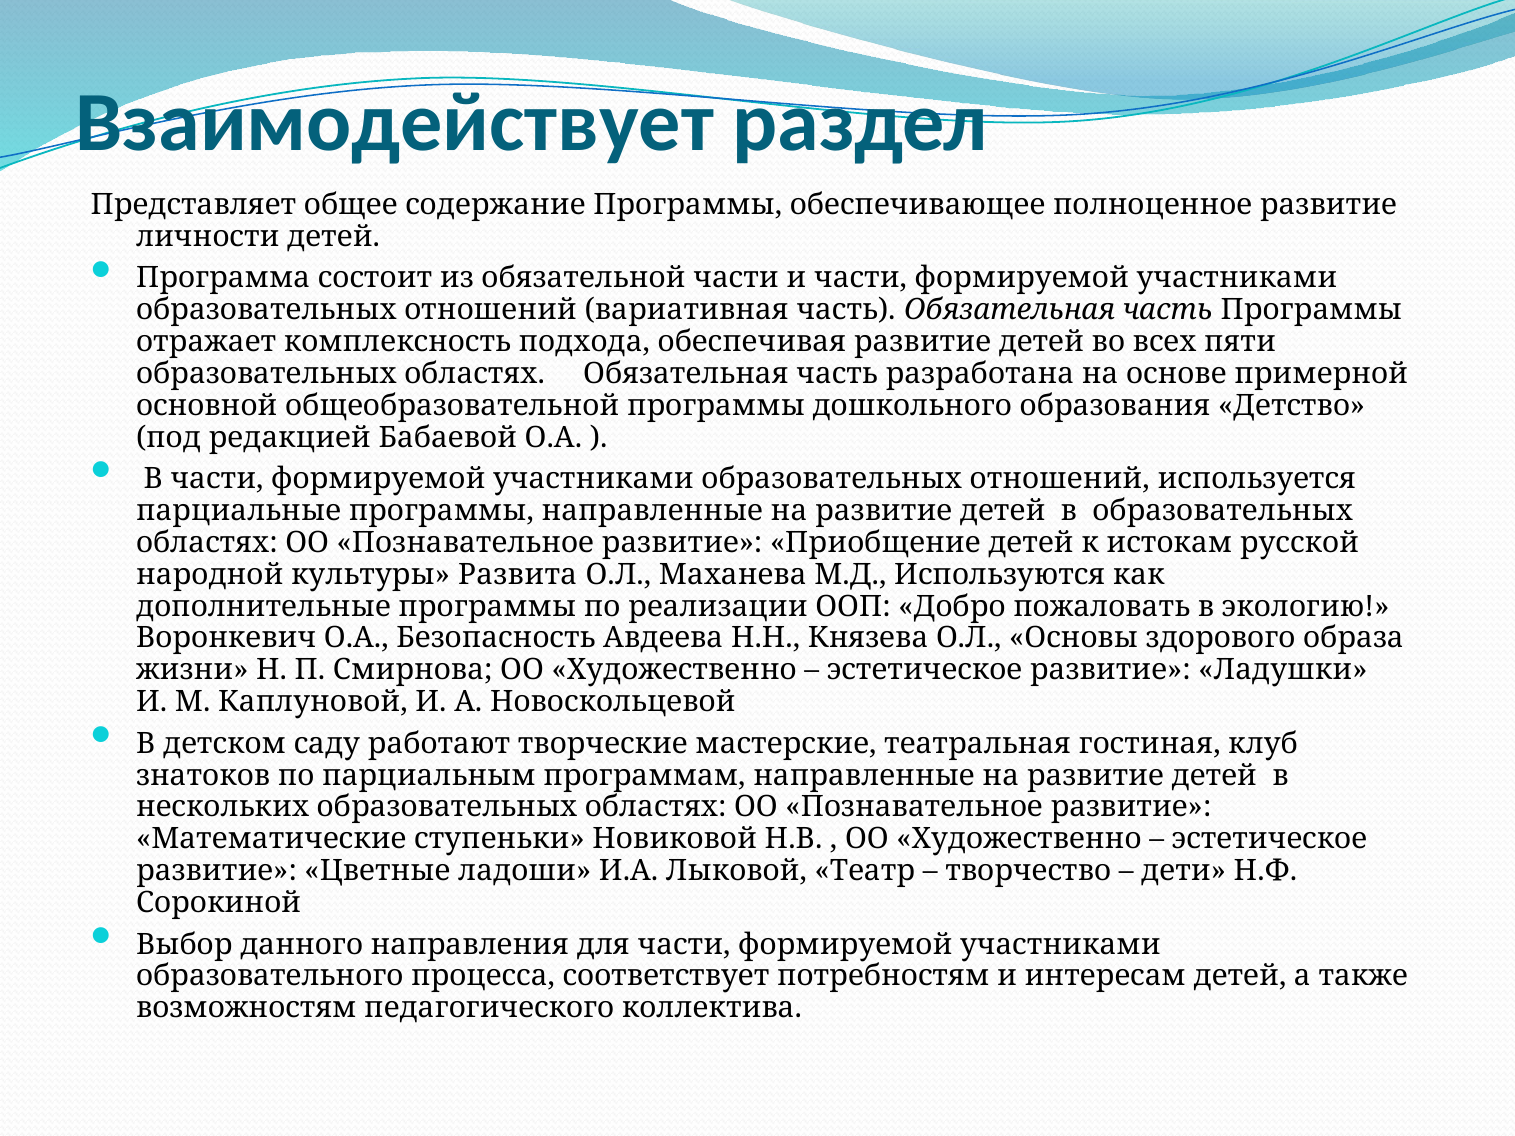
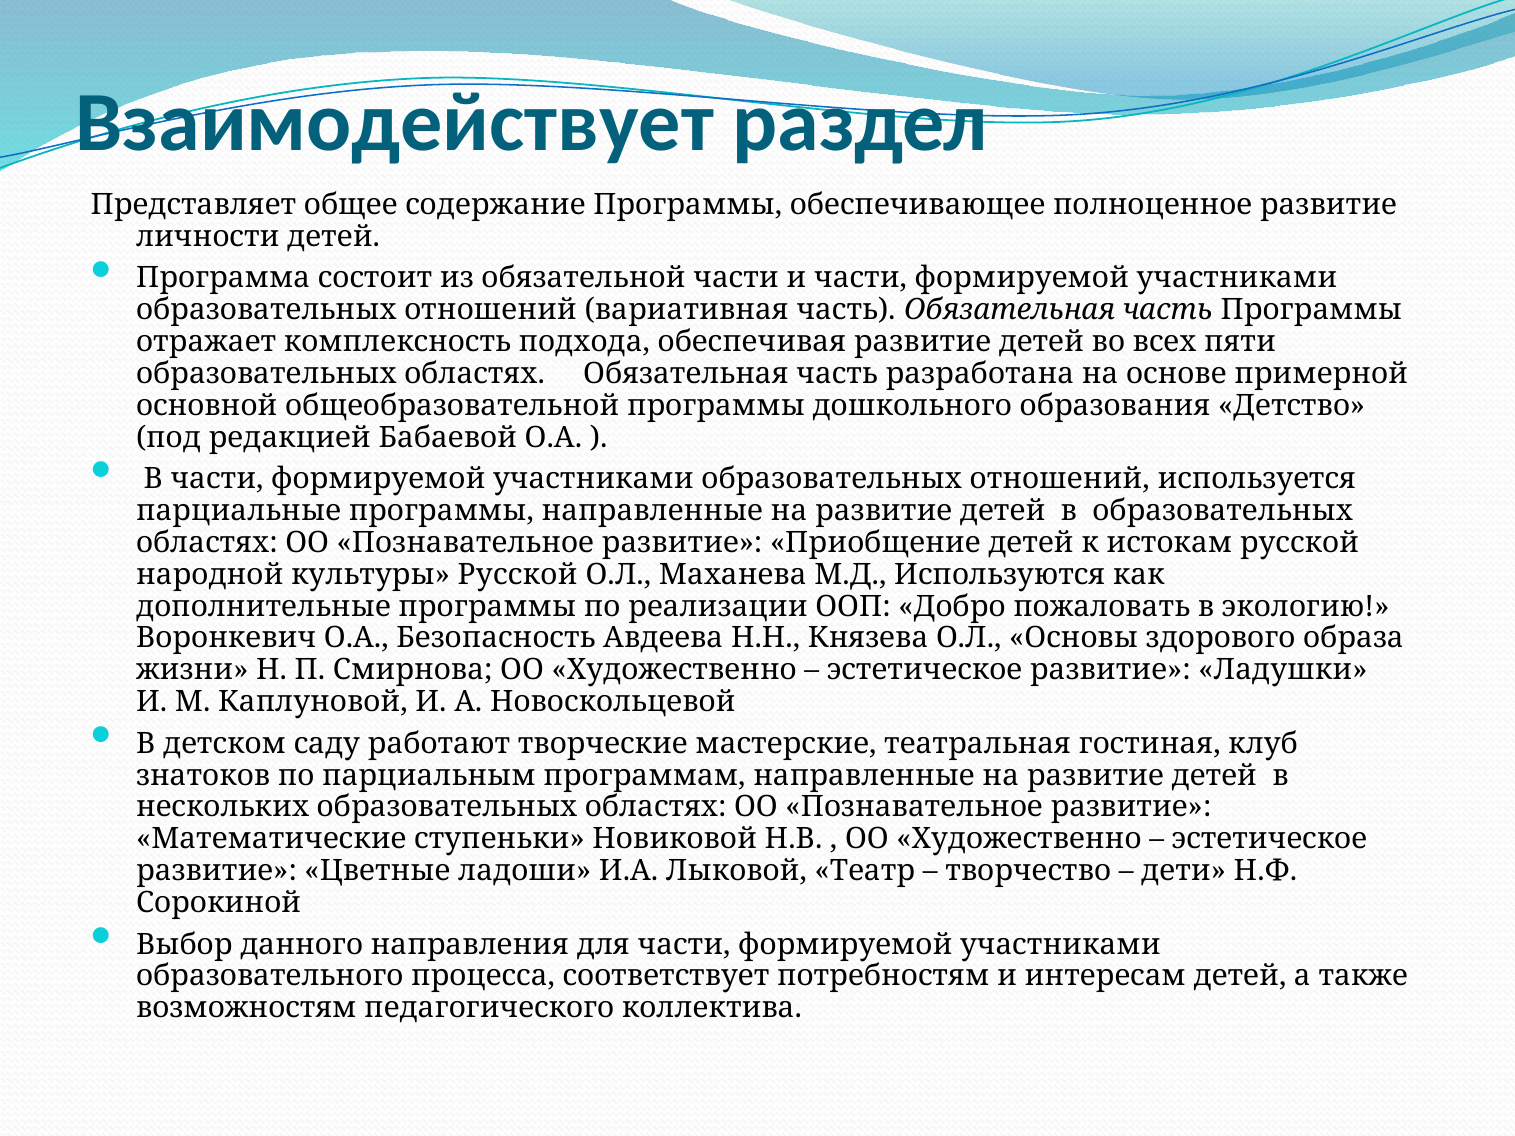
культуры Развита: Развита -> Русской (518, 575)
